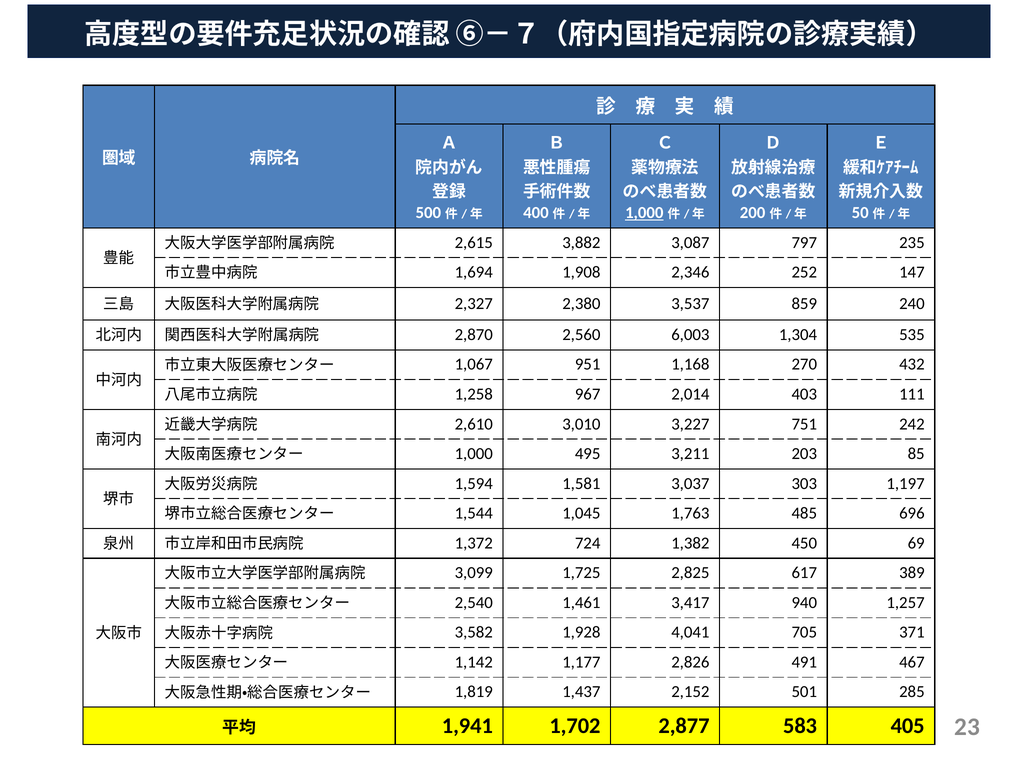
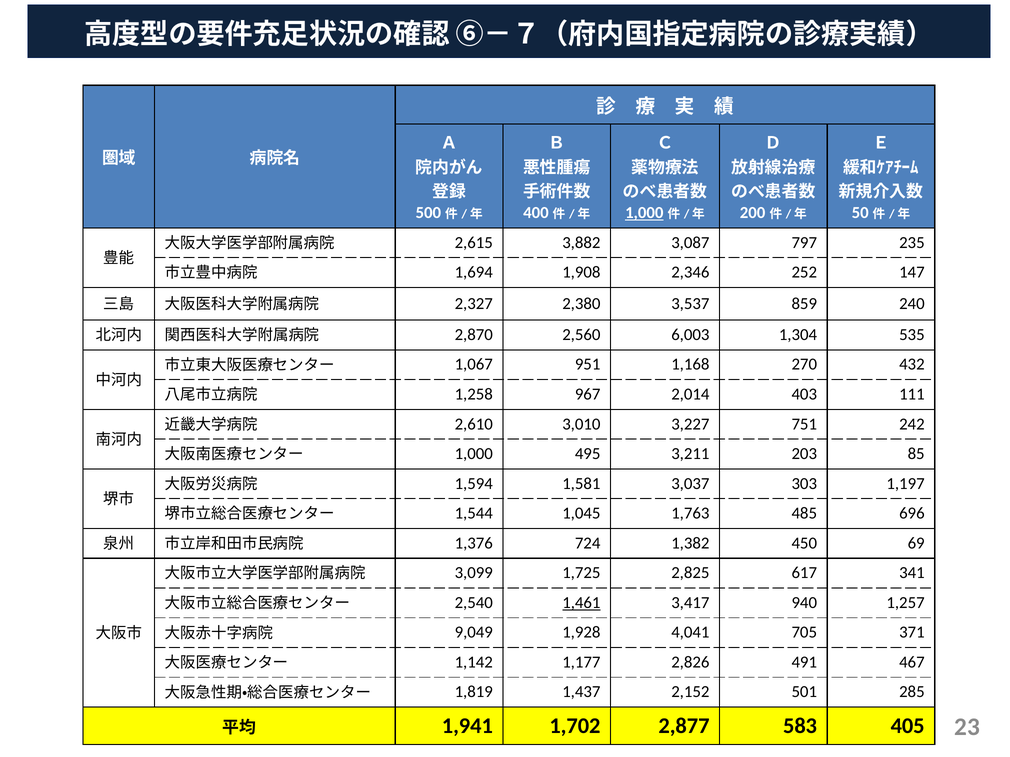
1,372: 1,372 -> 1,376 (474, 543)
389: 389 -> 341 (912, 573)
1,461 underline: none -> present (581, 603)
3,582: 3,582 -> 9,049 (474, 633)
